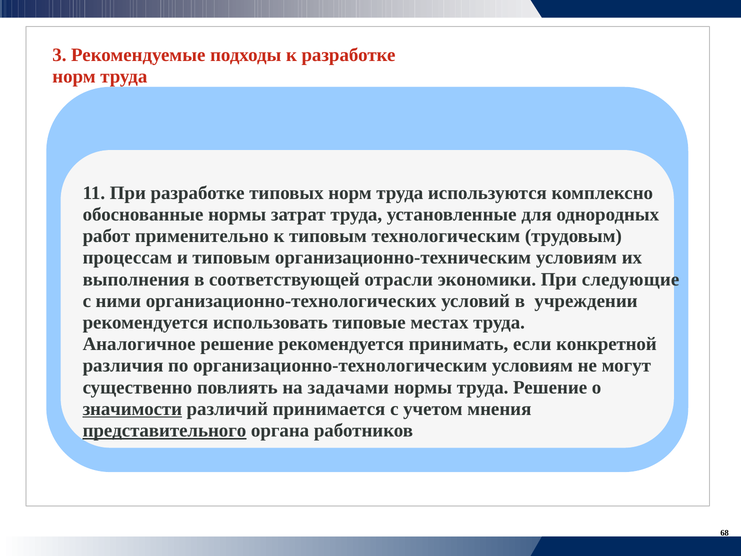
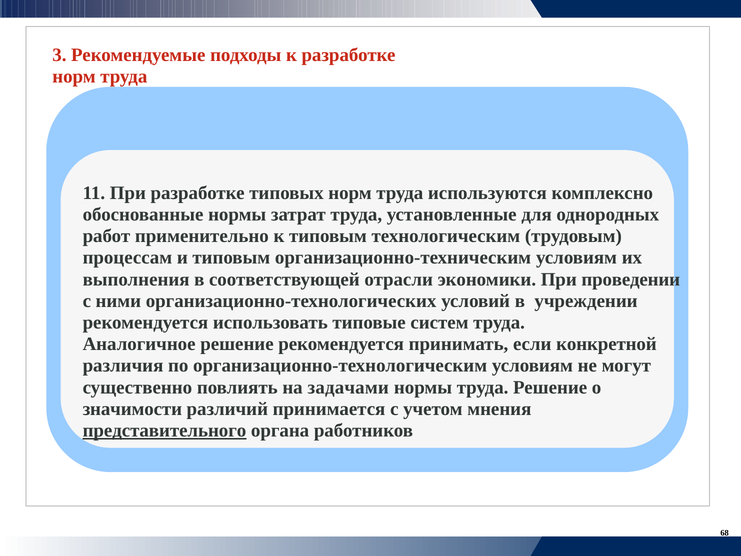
следующие: следующие -> проведении (631, 279)
местах: местах -> систем (440, 322)
значимости underline: present -> none (132, 409)
